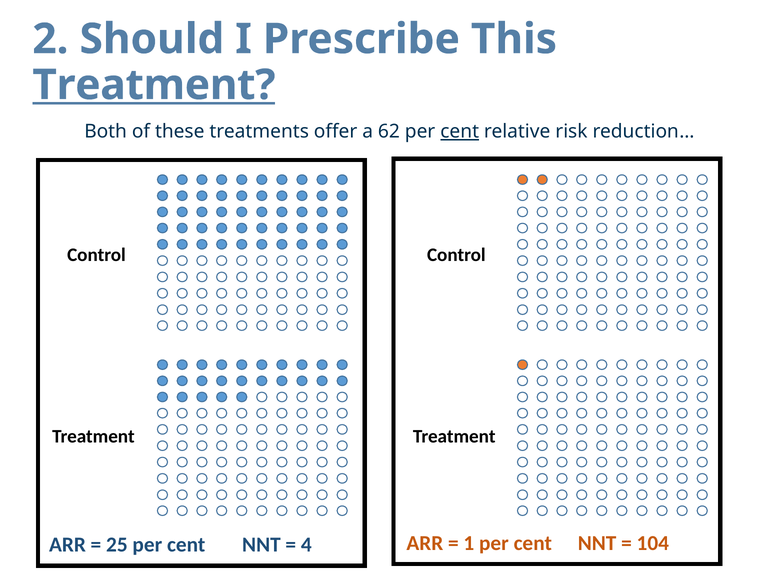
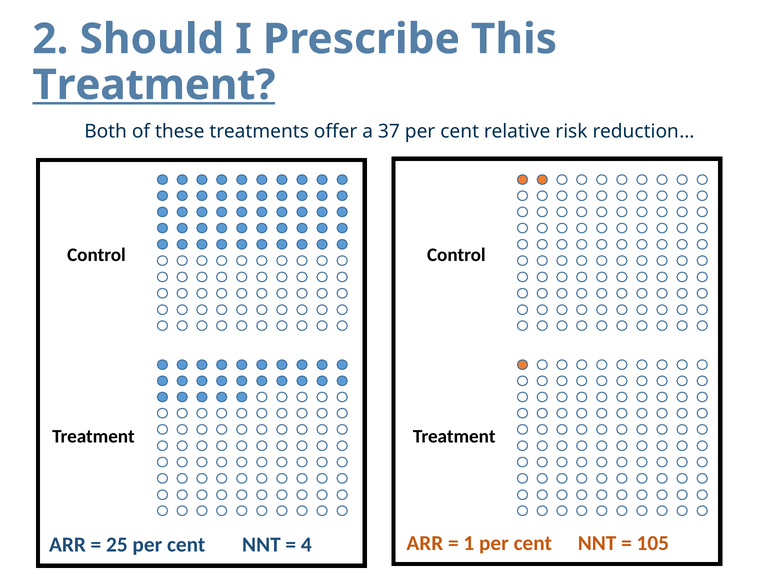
62: 62 -> 37 (389, 132)
cent underline: present -> none (460, 132)
104: 104 -> 105 (653, 544)
